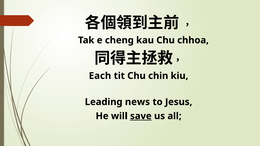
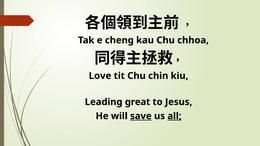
Each: Each -> Love (100, 76)
news: news -> great (138, 102)
all underline: none -> present (174, 116)
